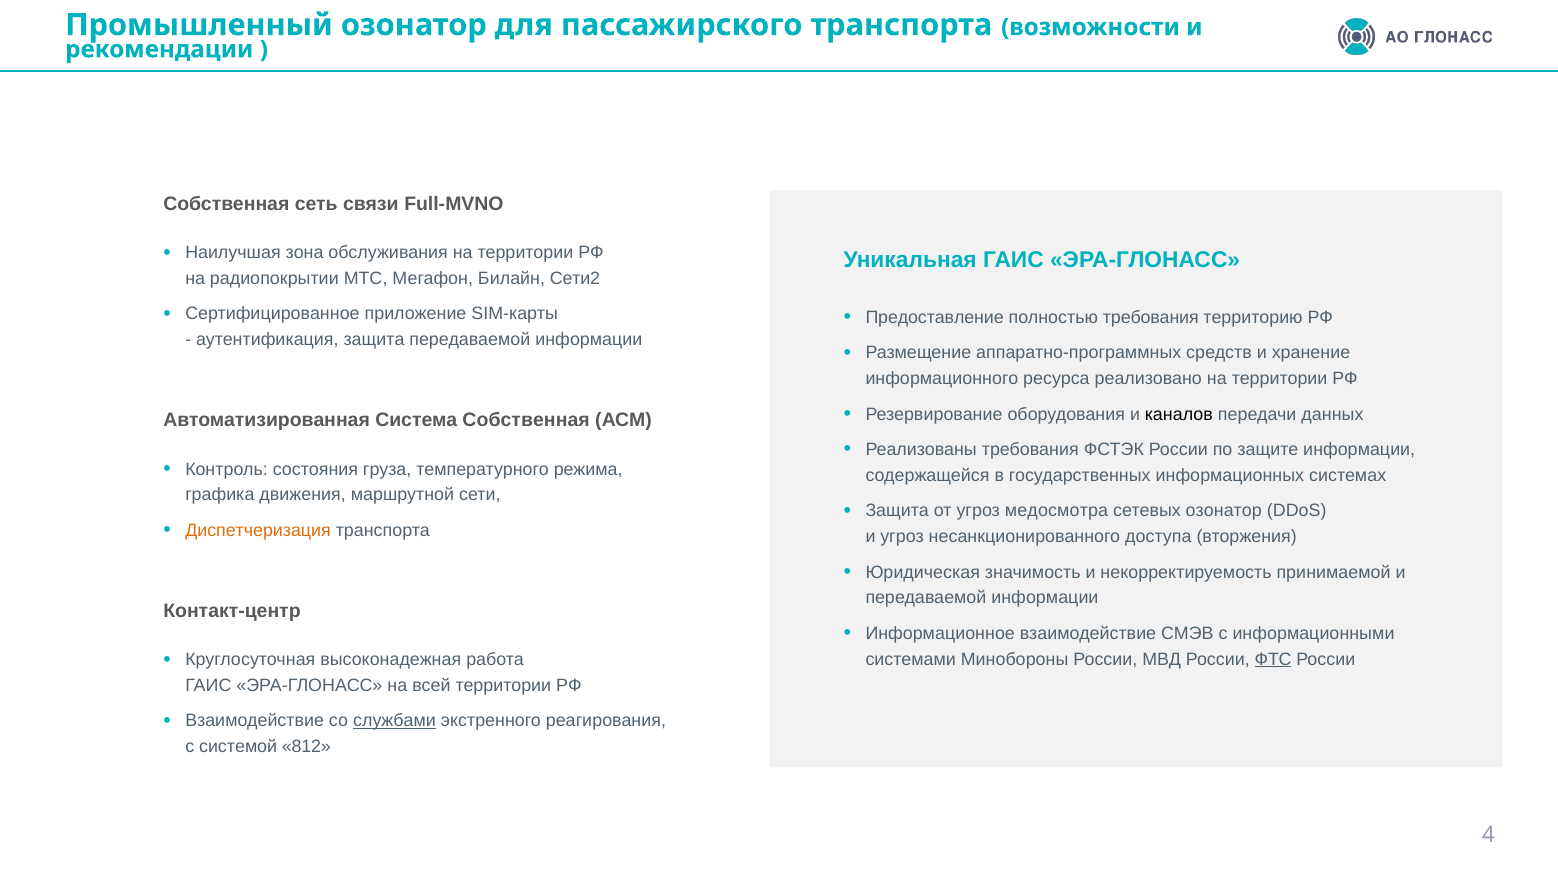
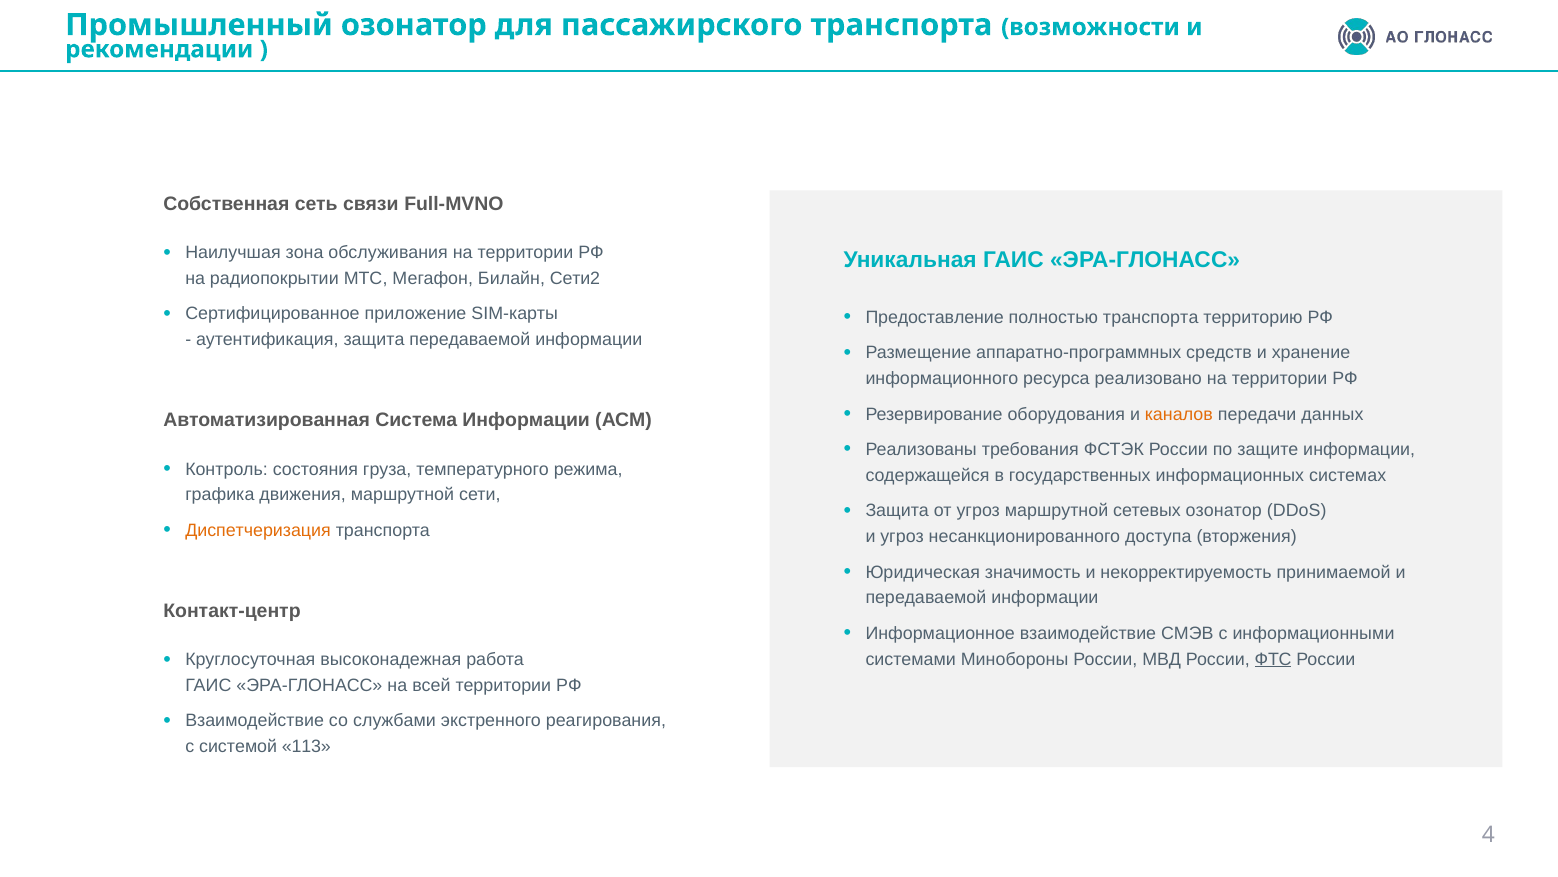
полностью требования: требования -> транспорта (1151, 317)
каналов colour: black -> orange (1179, 414)
Система Собственная: Собственная -> Информации (526, 420)
угроз медосмотра: медосмотра -> маршрутной (1057, 511)
службами underline: present -> none (394, 721)
812: 812 -> 113 (306, 746)
